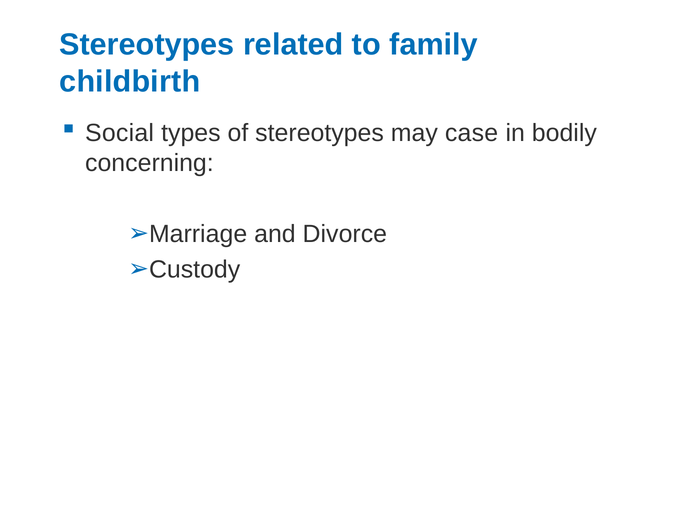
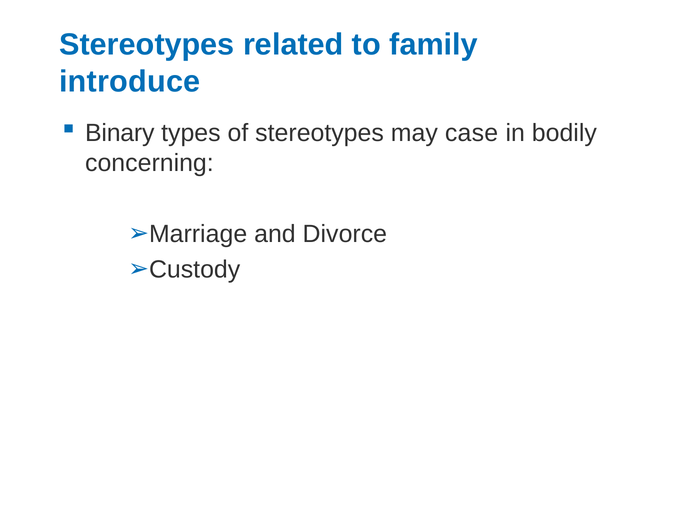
childbirth: childbirth -> introduce (130, 81)
Social: Social -> Binary (120, 133)
